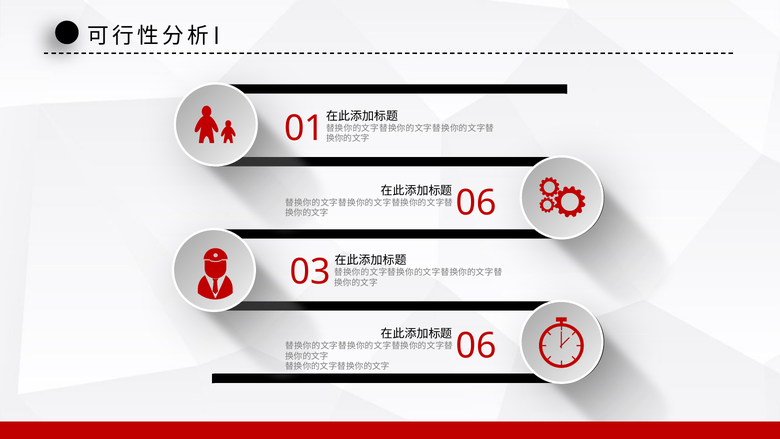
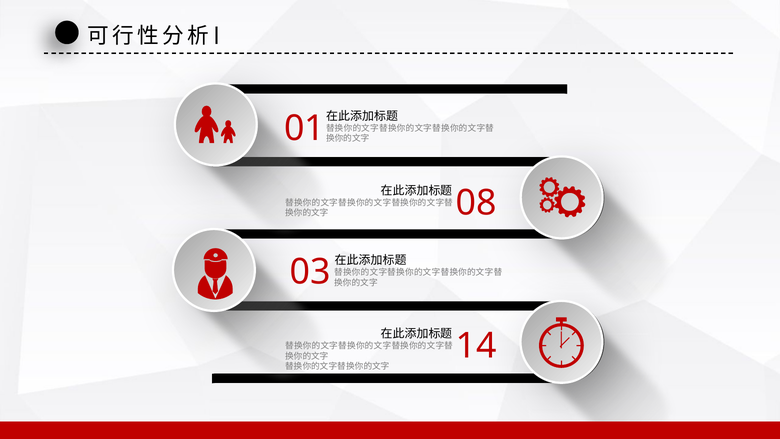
06: 06 -> 08 (476, 203)
06: 06 -> 14 (476, 346)
